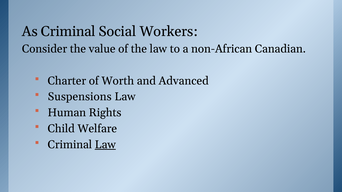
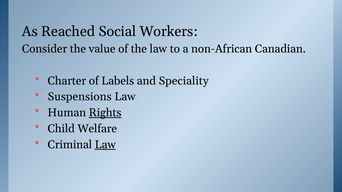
As Criminal: Criminal -> Reached (68, 32)
Worth: Worth -> Labels (118, 81)
Advanced: Advanced -> Speciality (184, 81)
Rights underline: none -> present (105, 113)
